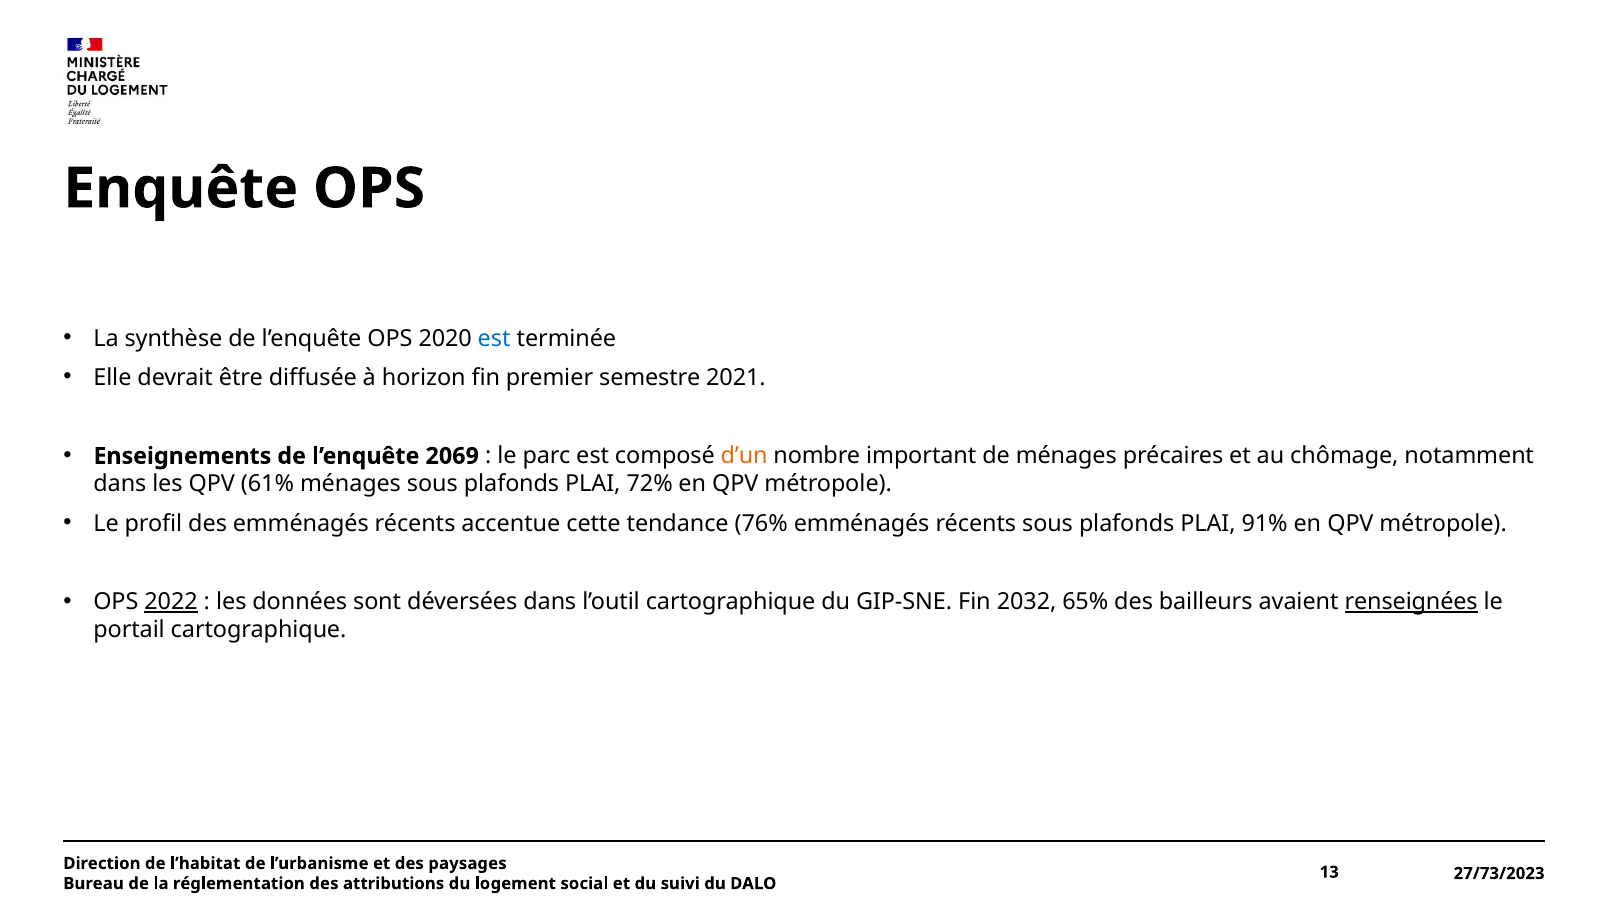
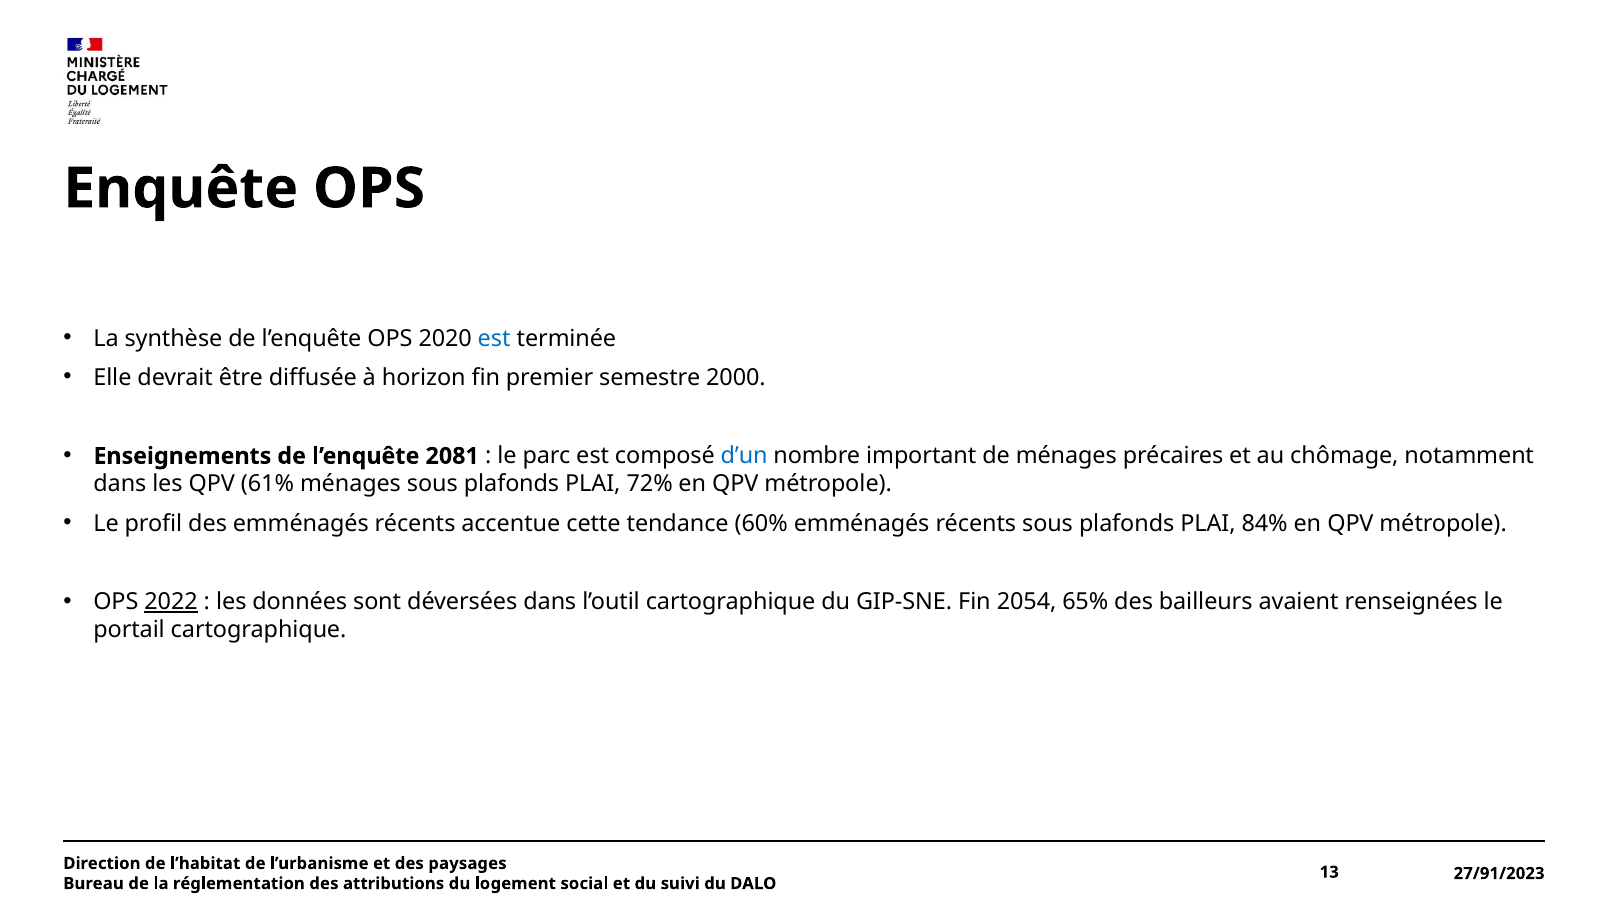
2021: 2021 -> 2000 (736, 378)
2069: 2069 -> 2081 (452, 456)
d’un colour: orange -> blue (744, 456)
76%: 76% -> 60% (761, 524)
91%: 91% -> 84% (1265, 524)
2032: 2032 -> 2054 (1027, 602)
renseignées underline: present -> none (1411, 602)
27/73/2023: 27/73/2023 -> 27/91/2023 (1499, 874)
